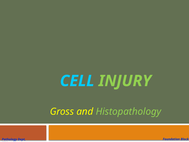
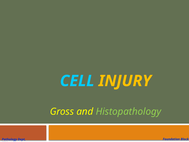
INJURY colour: light green -> yellow (125, 81)
